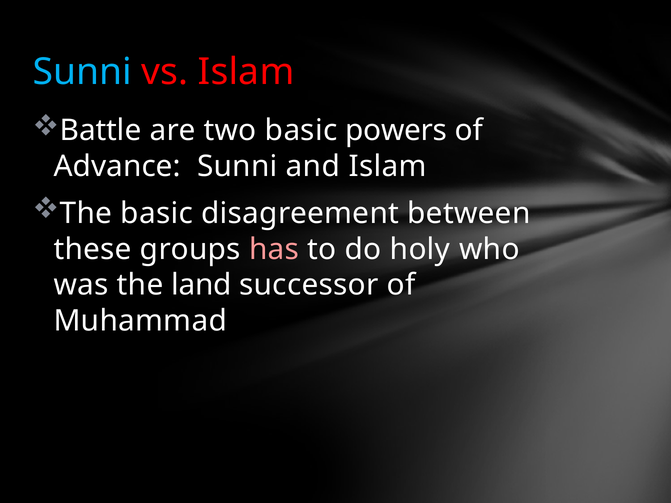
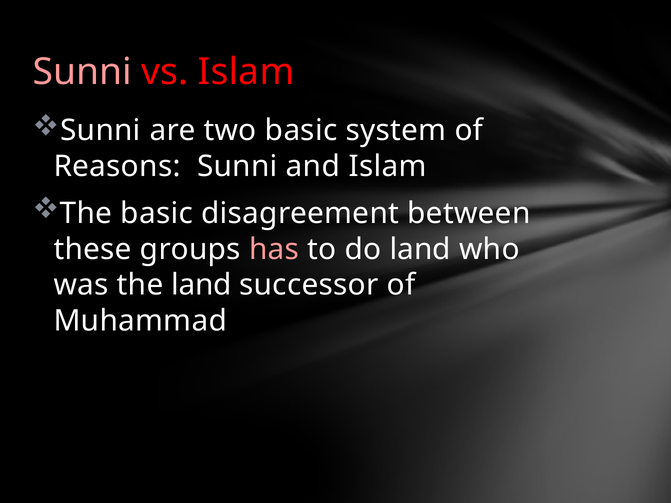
Sunni colour: light blue -> pink (82, 72)
Battle: Battle -> Sunni (100, 131)
powers: powers -> system (396, 131)
Advance: Advance -> Reasons (117, 167)
do holy: holy -> land (420, 249)
